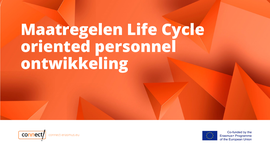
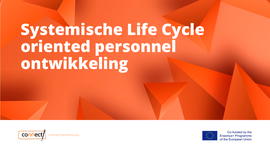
Maatregelen: Maatregelen -> Systemische (72, 30)
